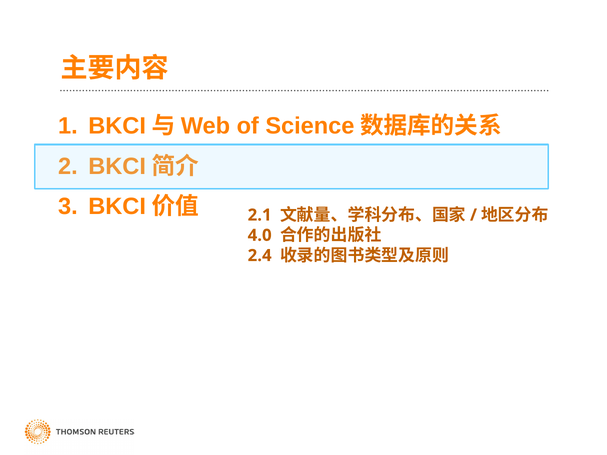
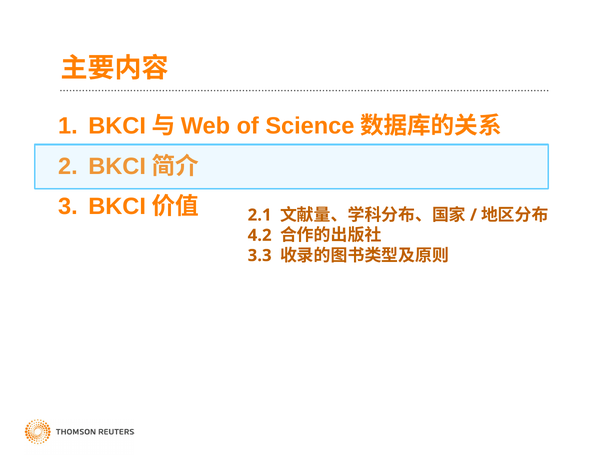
4.0: 4.0 -> 4.2 (260, 235)
2.4: 2.4 -> 3.3 (260, 256)
